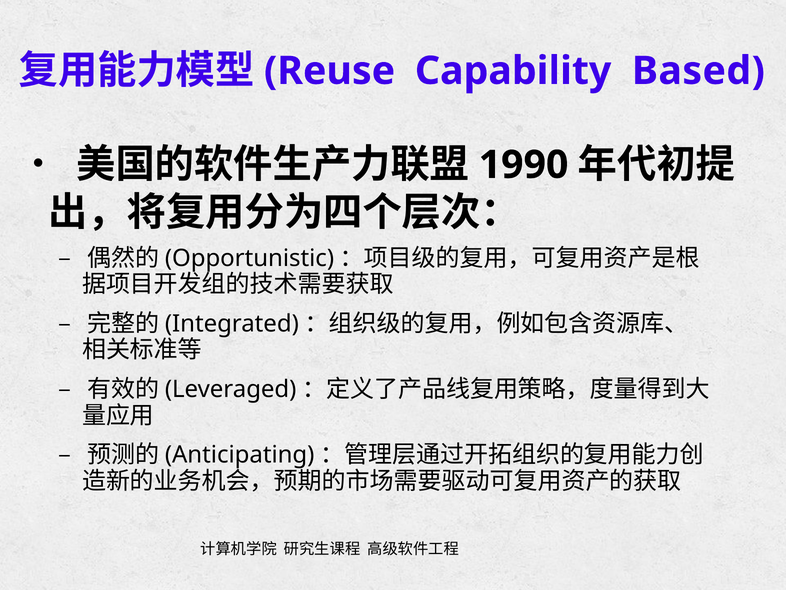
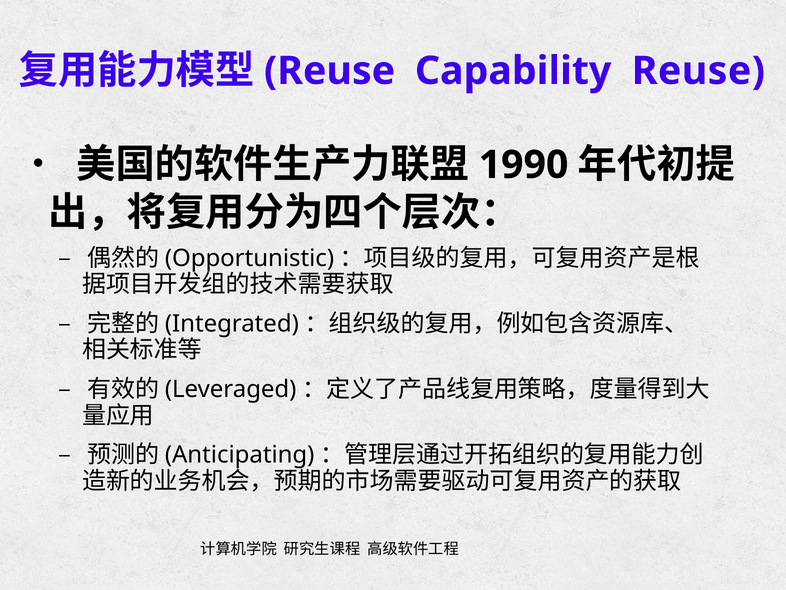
Capability Based: Based -> Reuse (698, 71)
